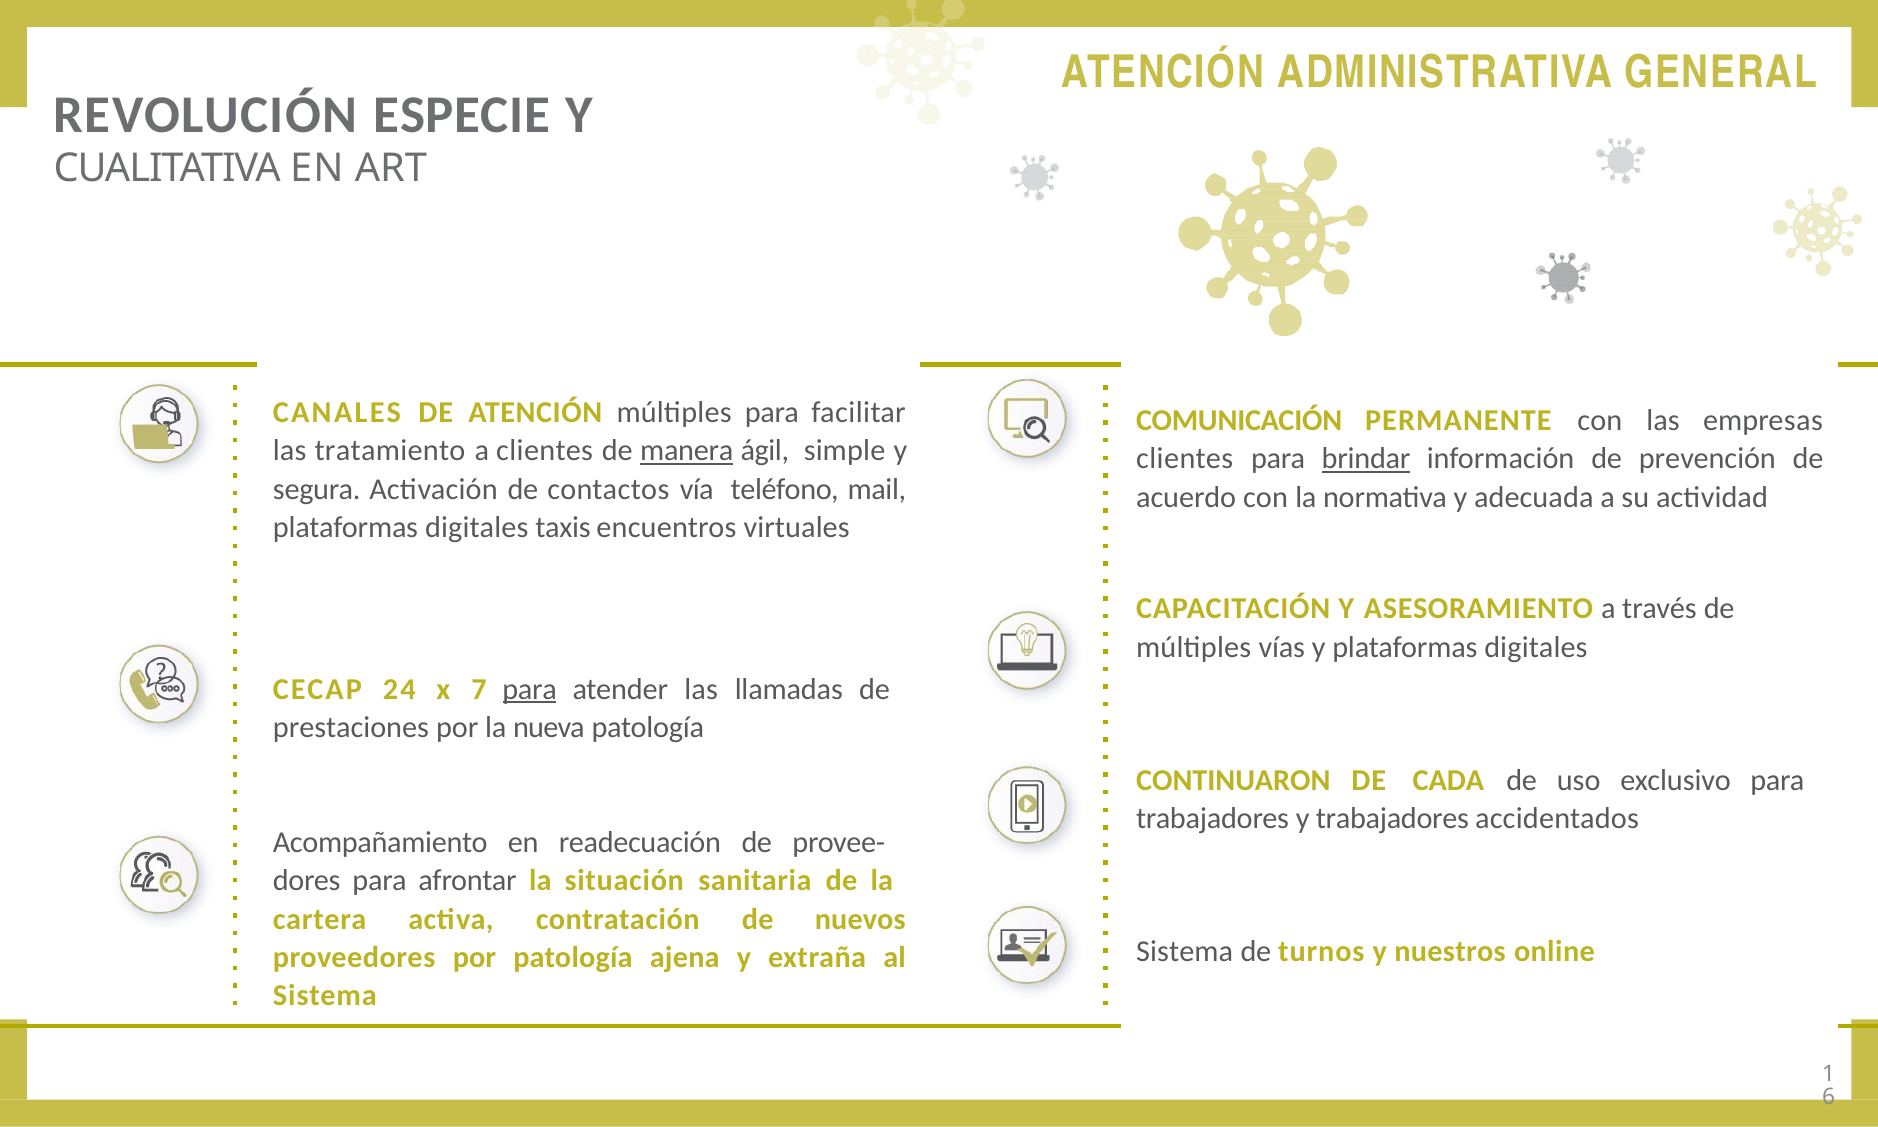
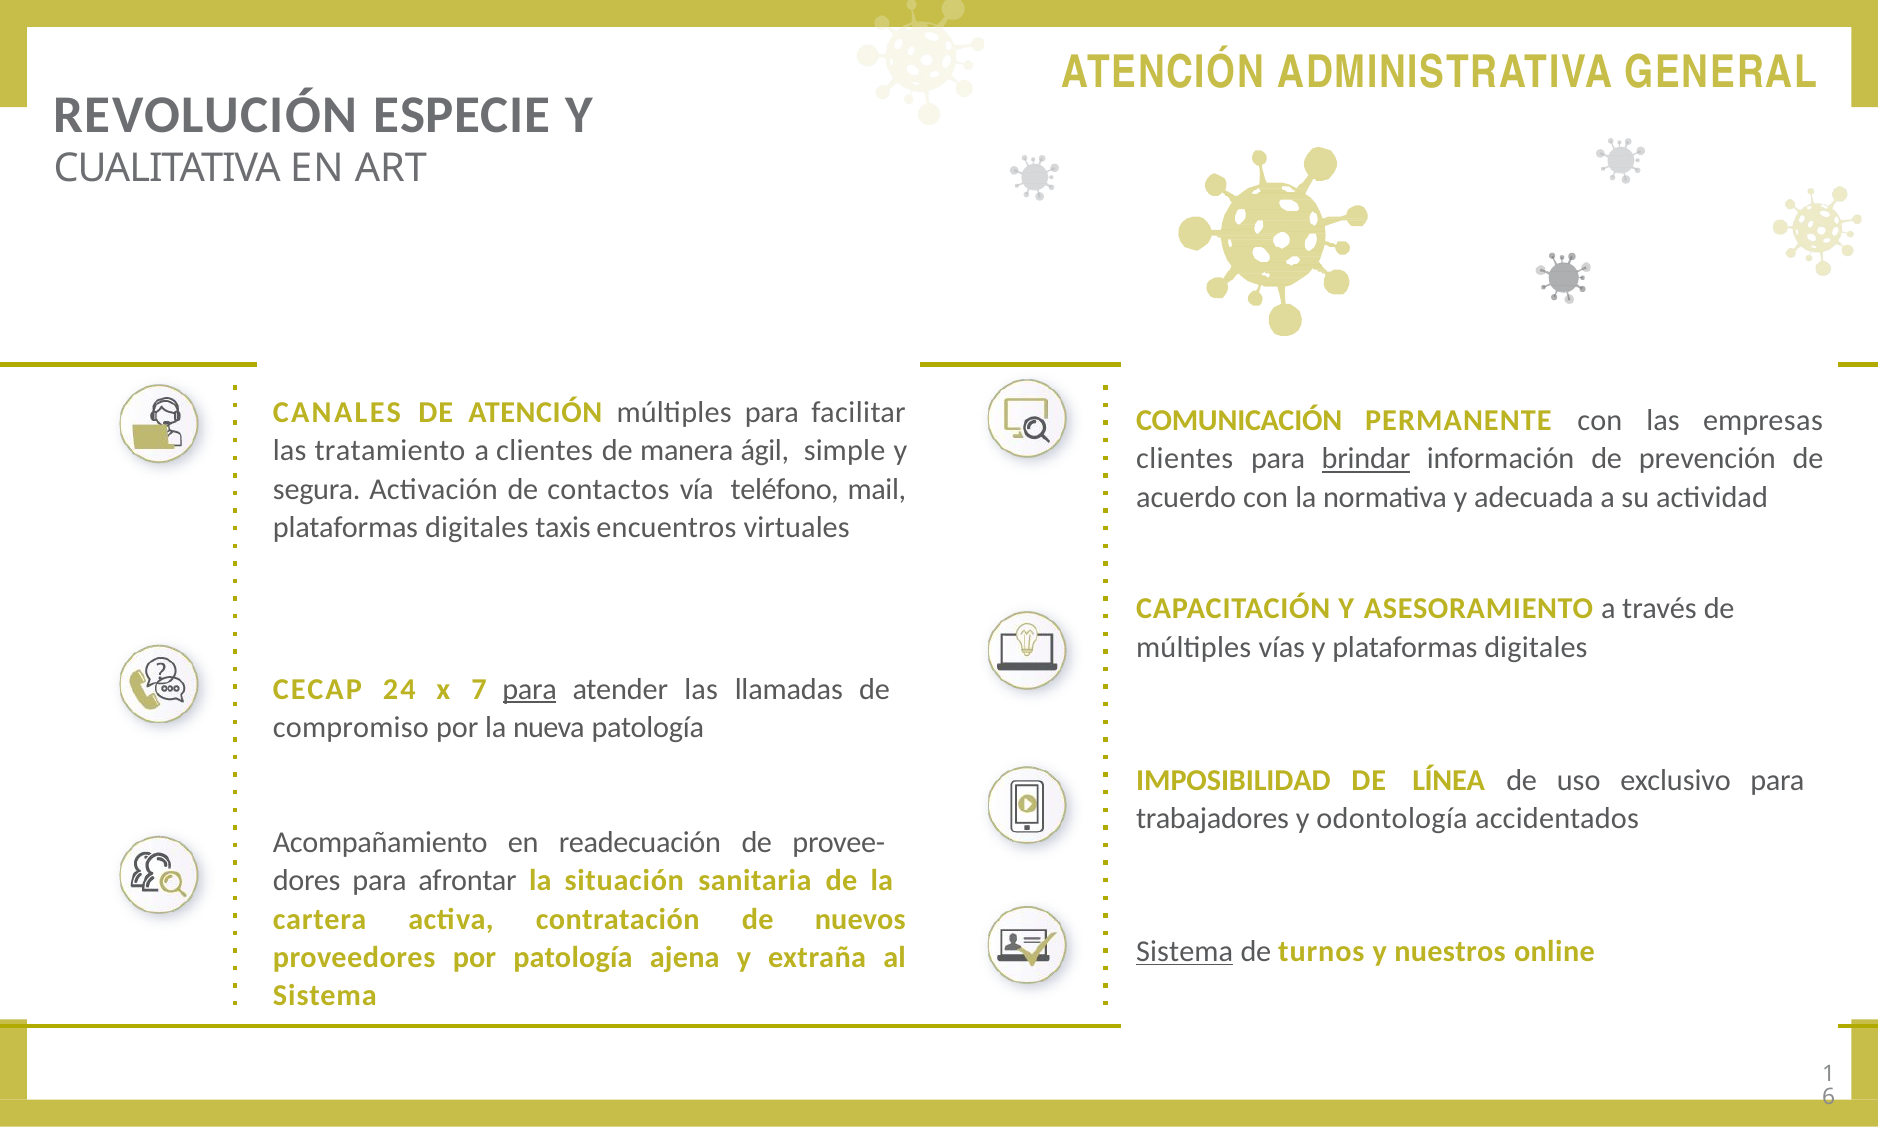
manera underline: present -> none (687, 451)
prestaciones: prestaciones -> compromiso (351, 728)
CONTINUARON: CONTINUARON -> IMPOSIBILIDAD (1233, 781)
CADA: CADA -> LÍNEA (1449, 781)
y trabajadores: trabajadores -> odontología (1392, 819)
Sistema underline: none -> present (1185, 952)
